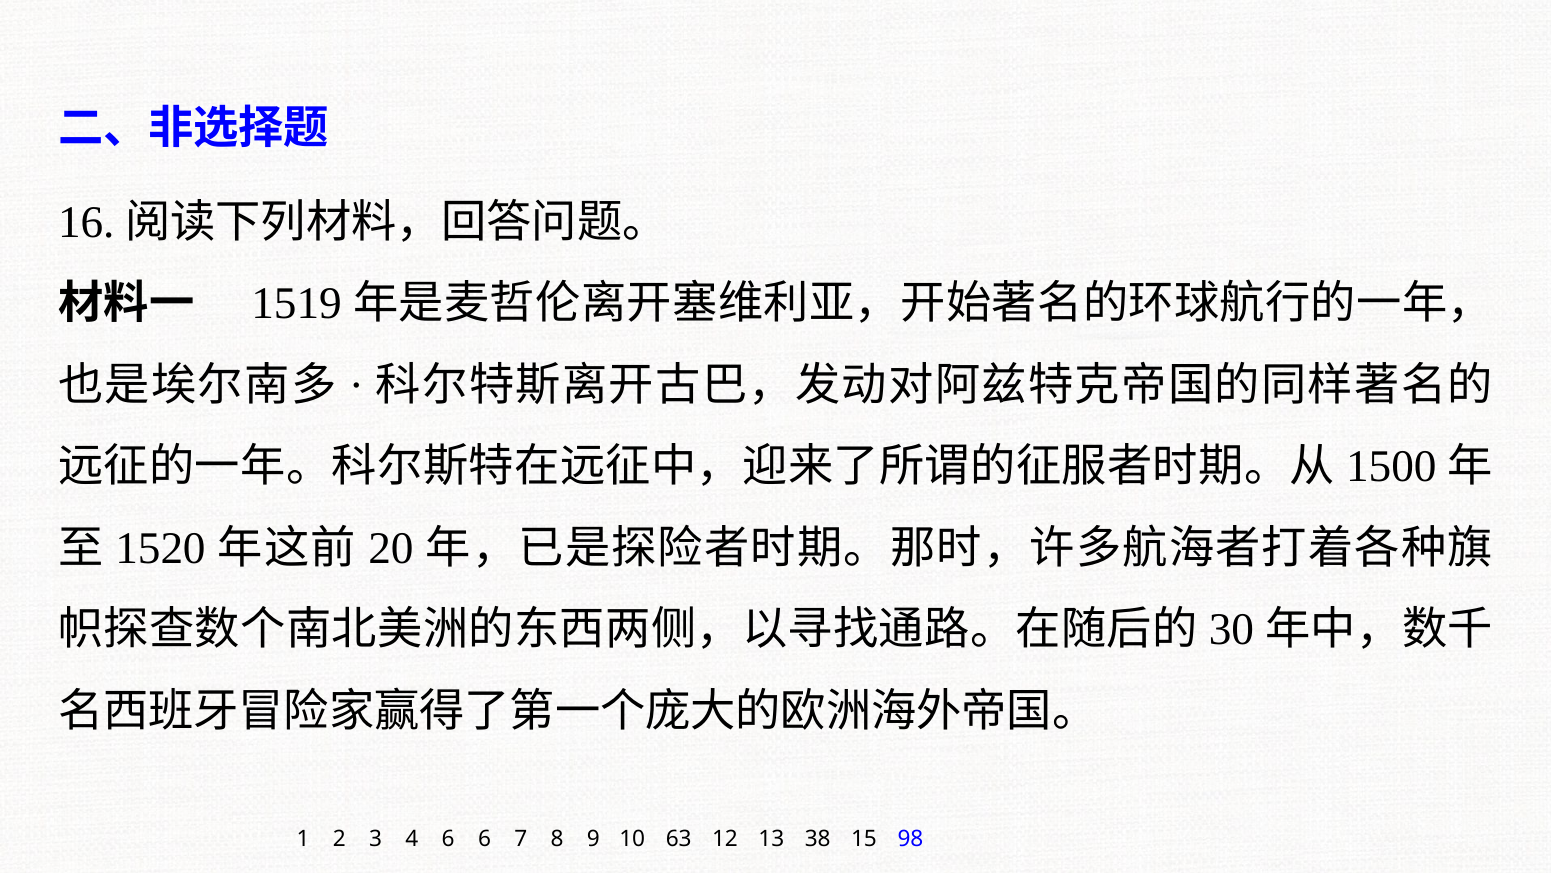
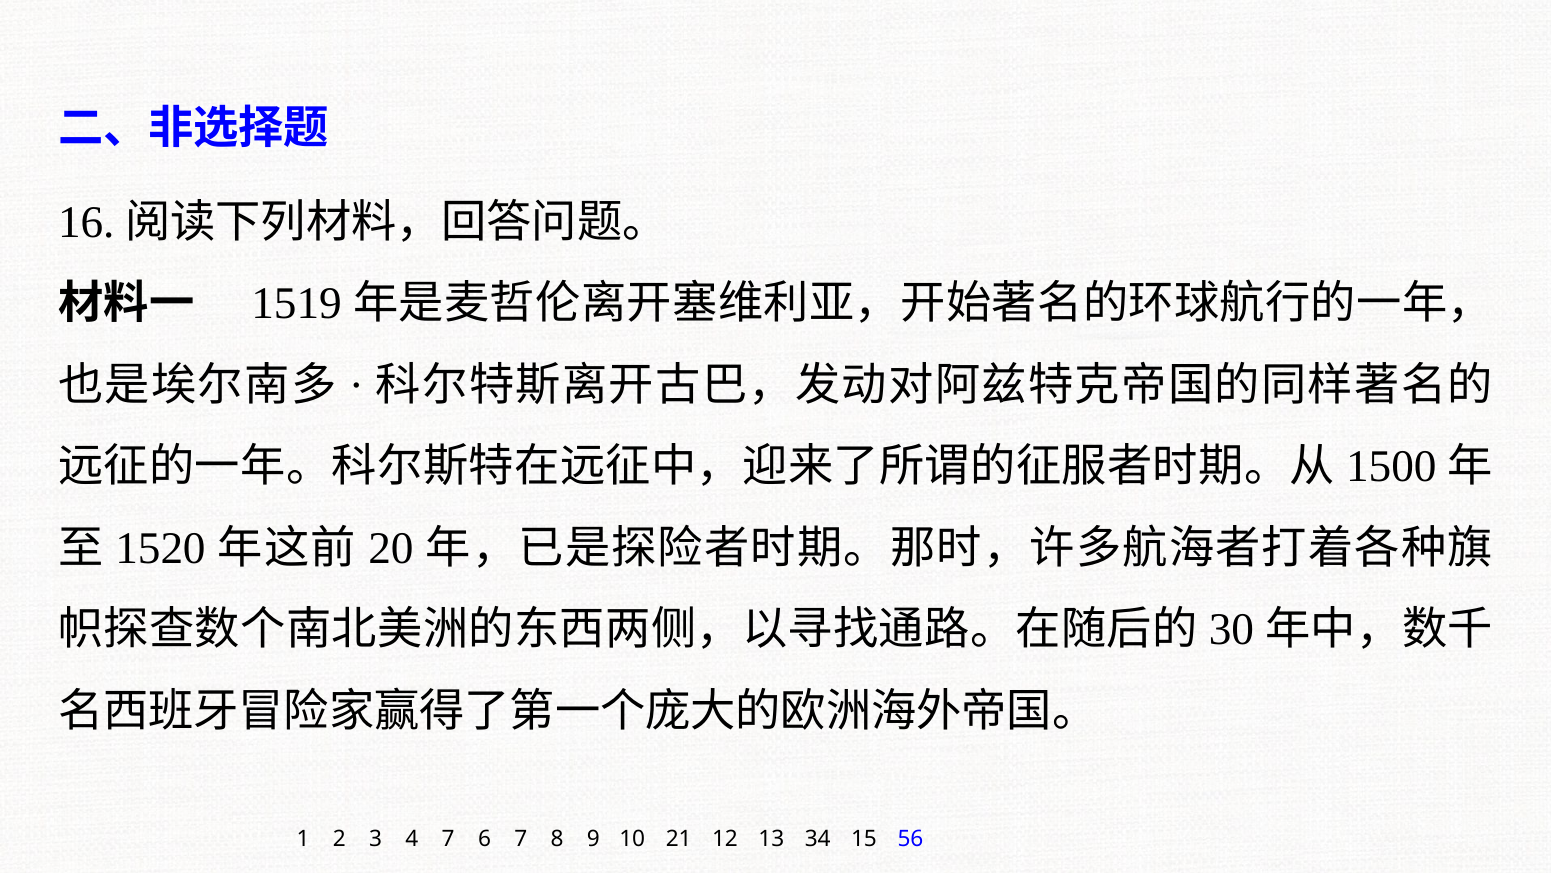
4 6: 6 -> 7 (448, 839)
63: 63 -> 21 (679, 839)
38: 38 -> 34 (818, 839)
98: 98 -> 56 (910, 839)
